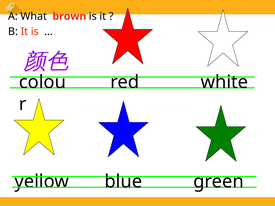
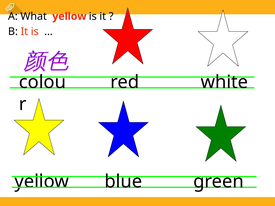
What brown: brown -> yellow (69, 16)
